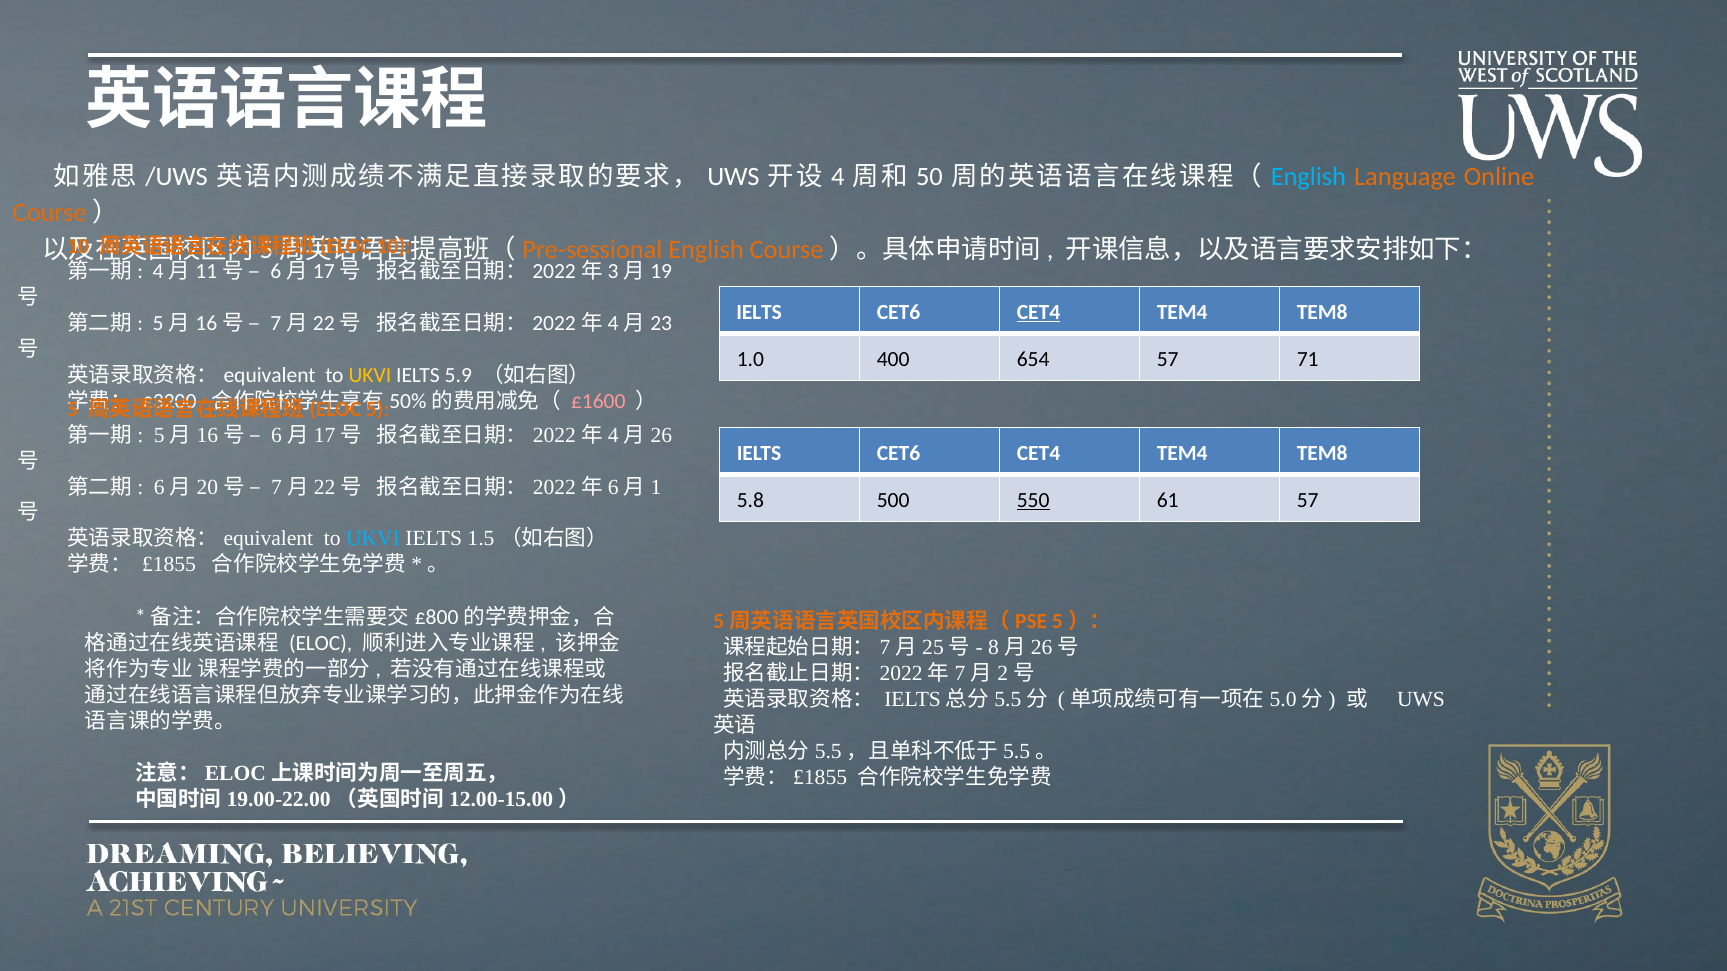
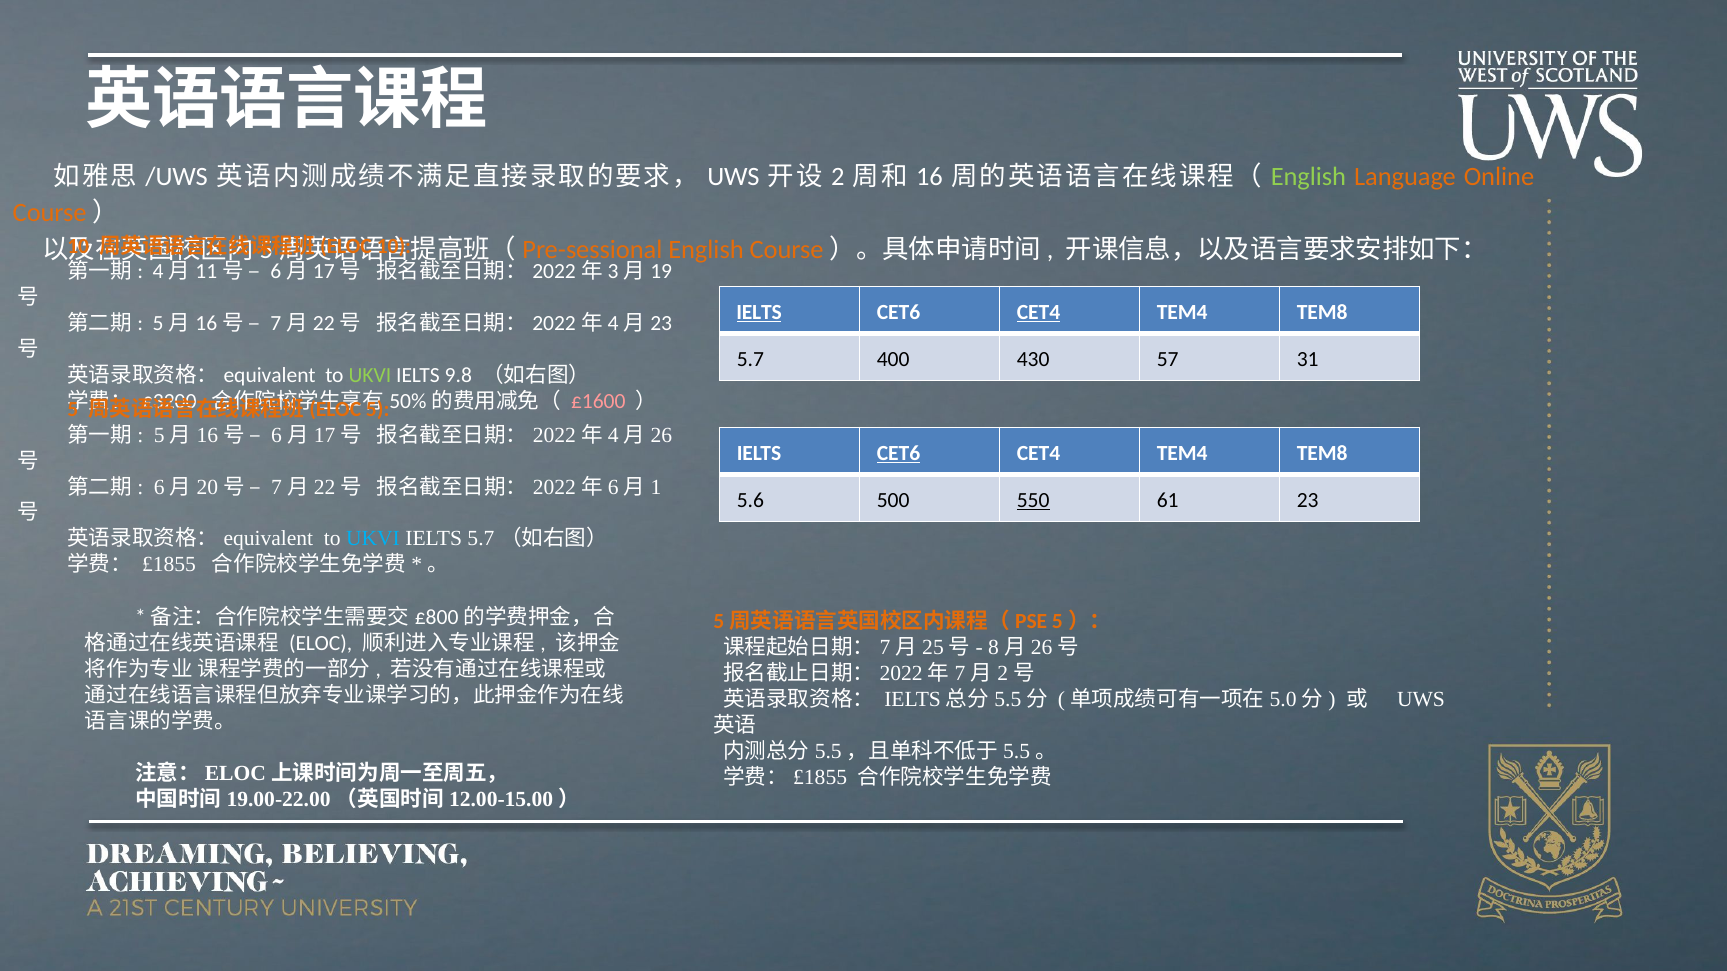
4: 4 -> 2 (838, 177)
50: 50 -> 16 (929, 177)
English colour: light blue -> light green (1308, 177)
IELTS underline: none -> present (759, 313)
1.0: 1.0 -> 5.7 (750, 360)
654: 654 -> 430 (1033, 360)
71: 71 -> 31 (1308, 360)
UKVI colour: yellow -> light green (370, 376)
5.9: 5.9 -> 9.8 (458, 376)
CET6 underline: none -> present (899, 454)
5.8: 5.8 -> 5.6 (750, 501)
61 57: 57 -> 23 (1308, 501)
IELTS 1.5: 1.5 -> 5.7 (481, 539)
